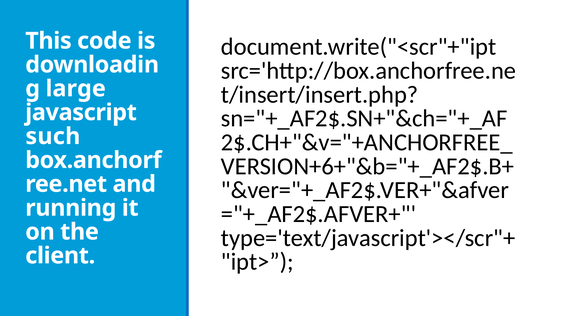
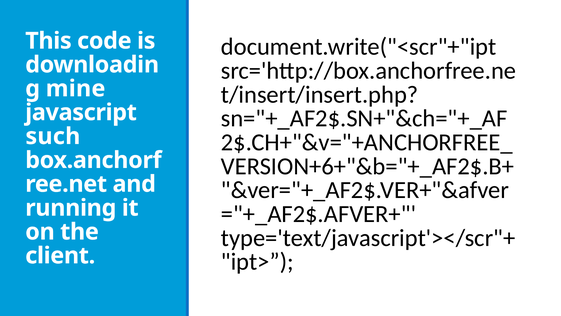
large: large -> mine (76, 88)
